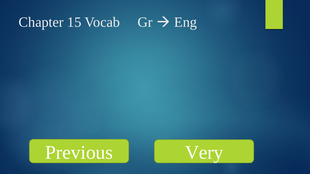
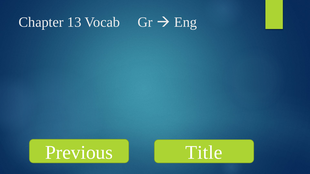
15: 15 -> 13 (74, 22)
Very: Very -> Title (204, 153)
